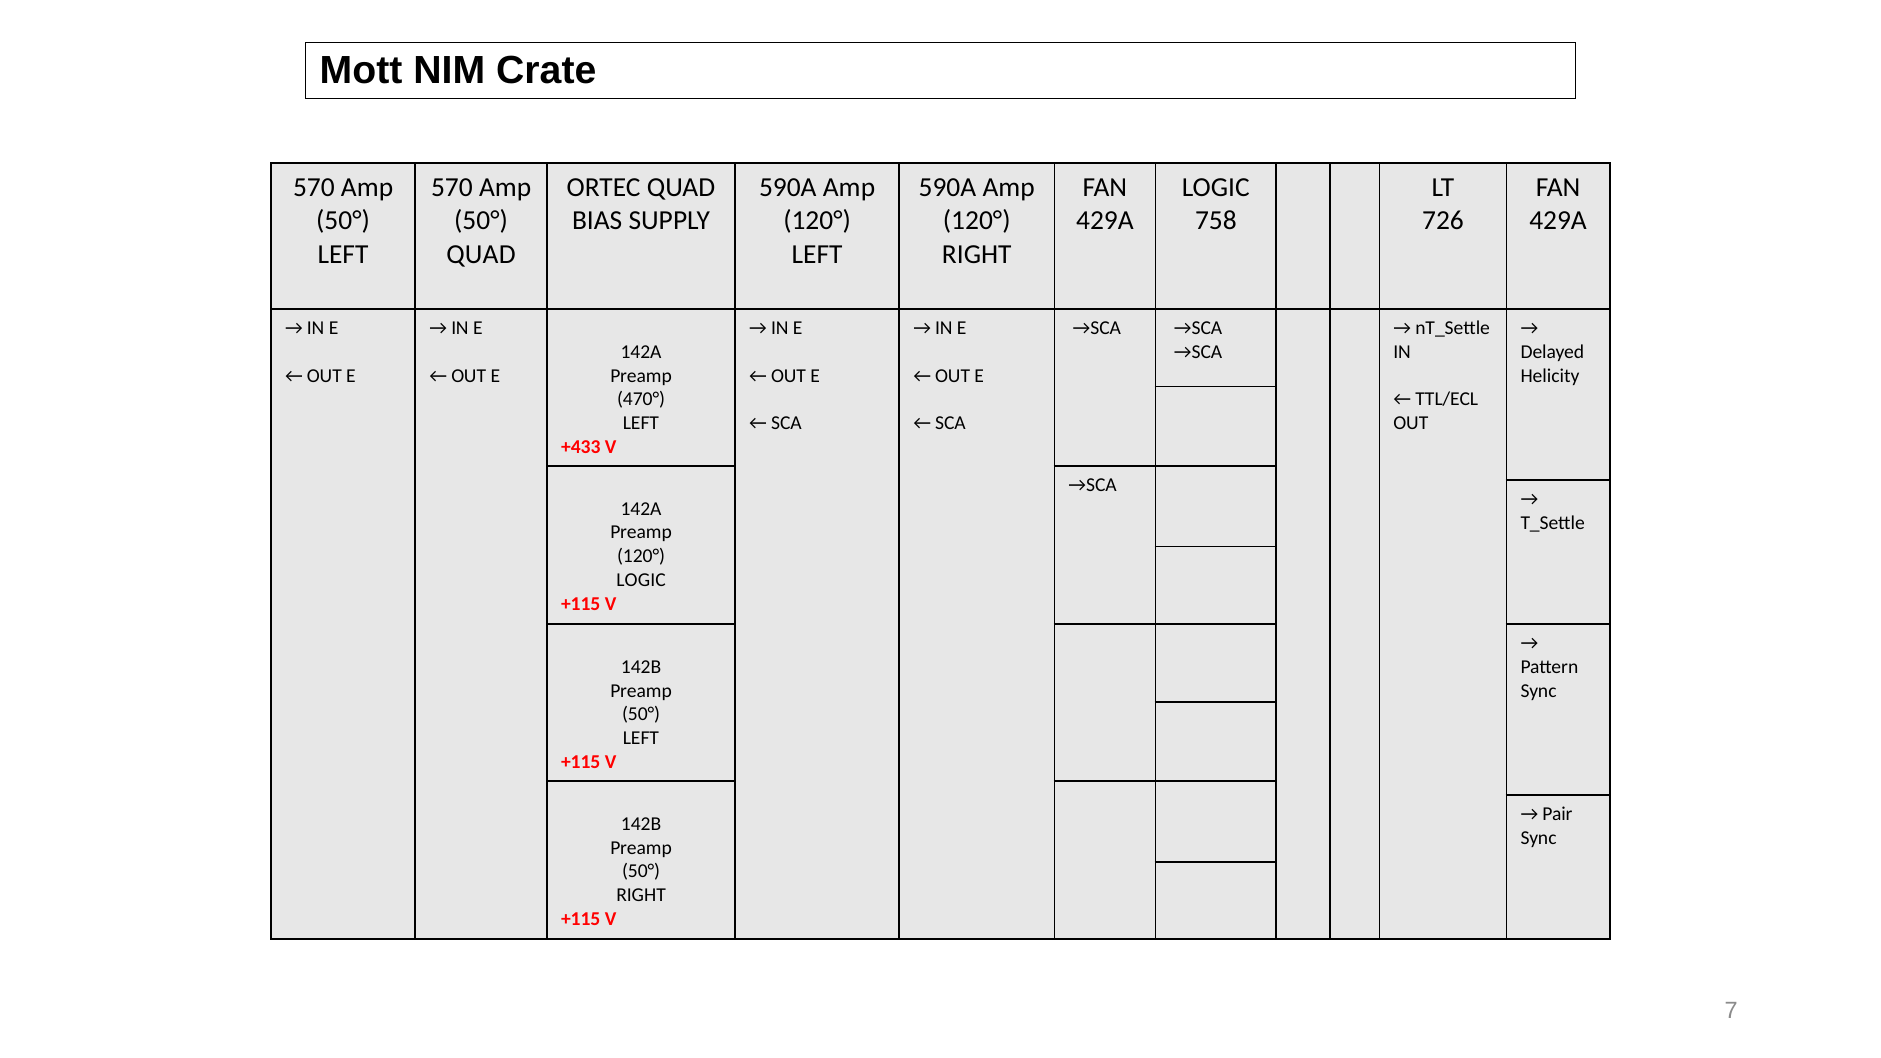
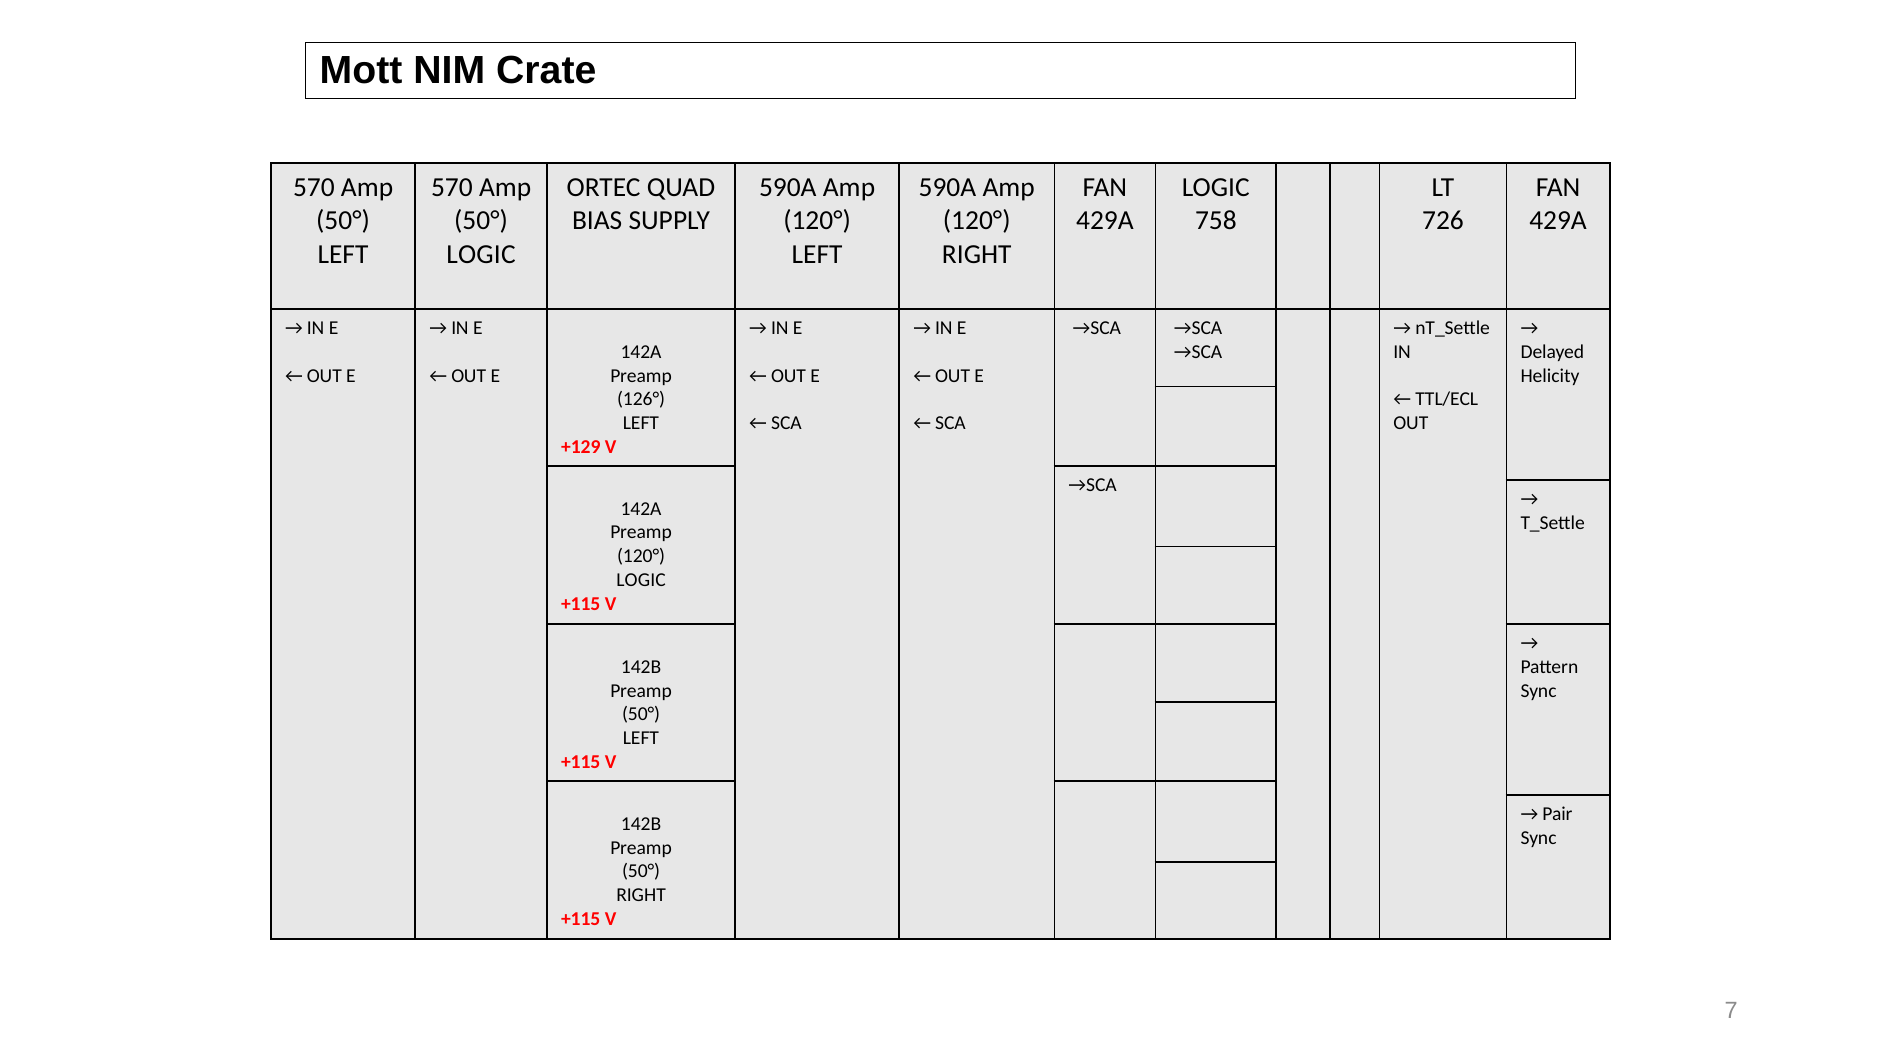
QUAD: QUAD -> LOGIC (481, 254)
470°: 470° -> 126° (641, 399)
+433: +433 -> +129 (581, 447)
